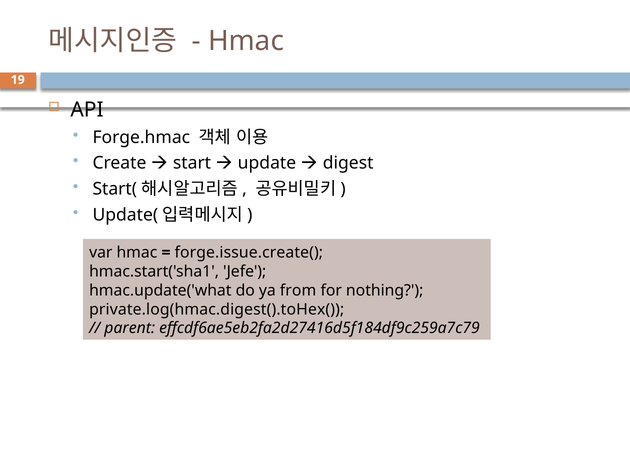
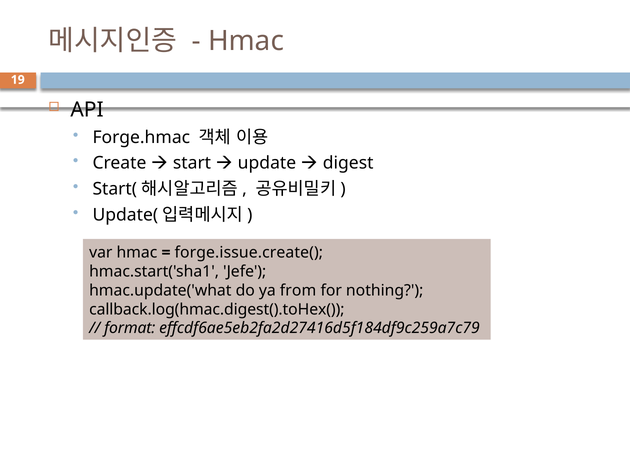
private.log(hmac.digest().toHex(: private.log(hmac.digest().toHex( -> callback.log(hmac.digest().toHex( (217, 309)
parent: parent -> format (130, 328)
